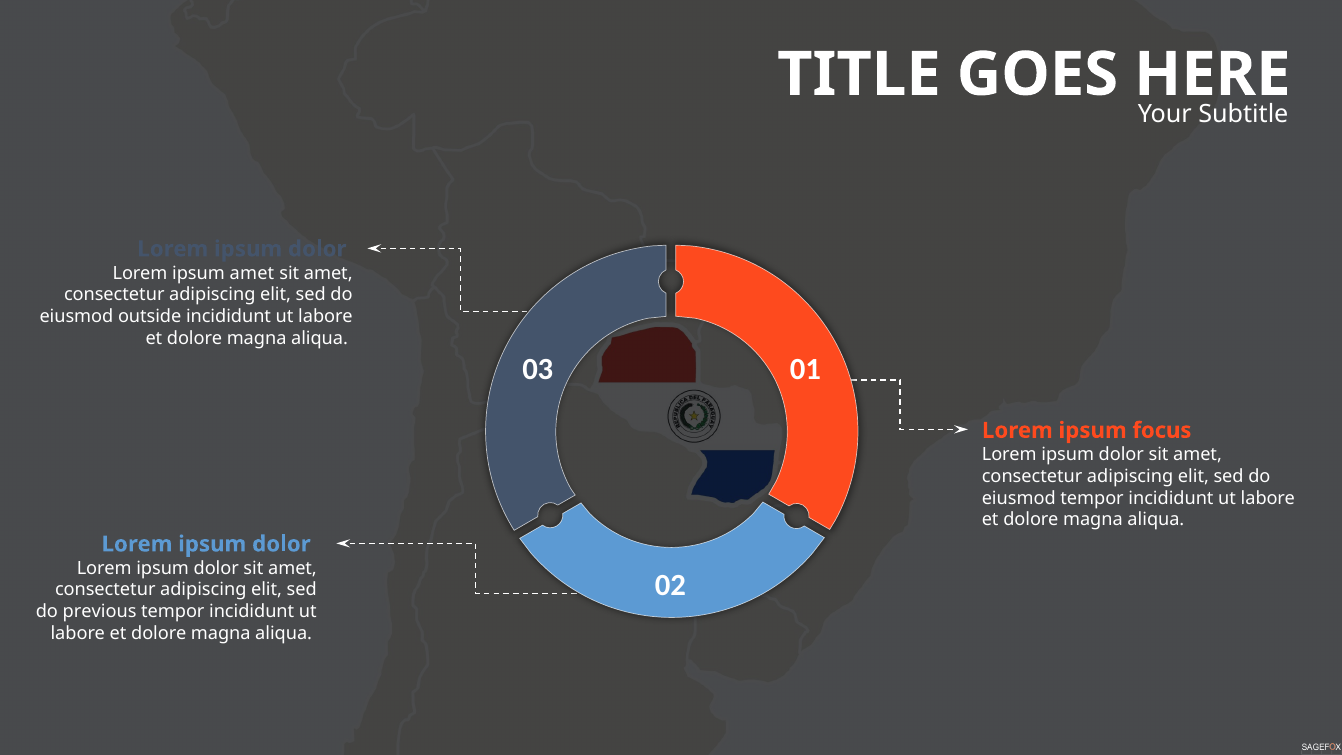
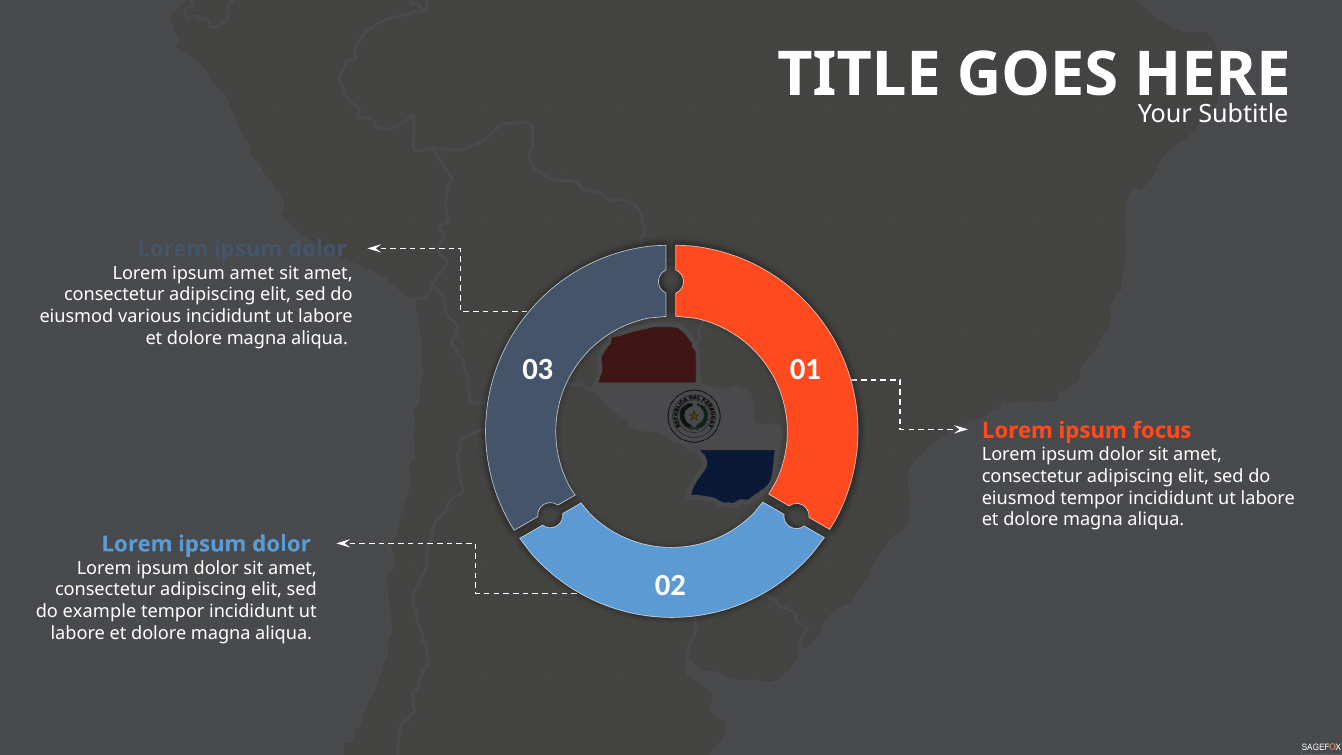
outside: outside -> various (150, 317)
previous: previous -> example (99, 612)
